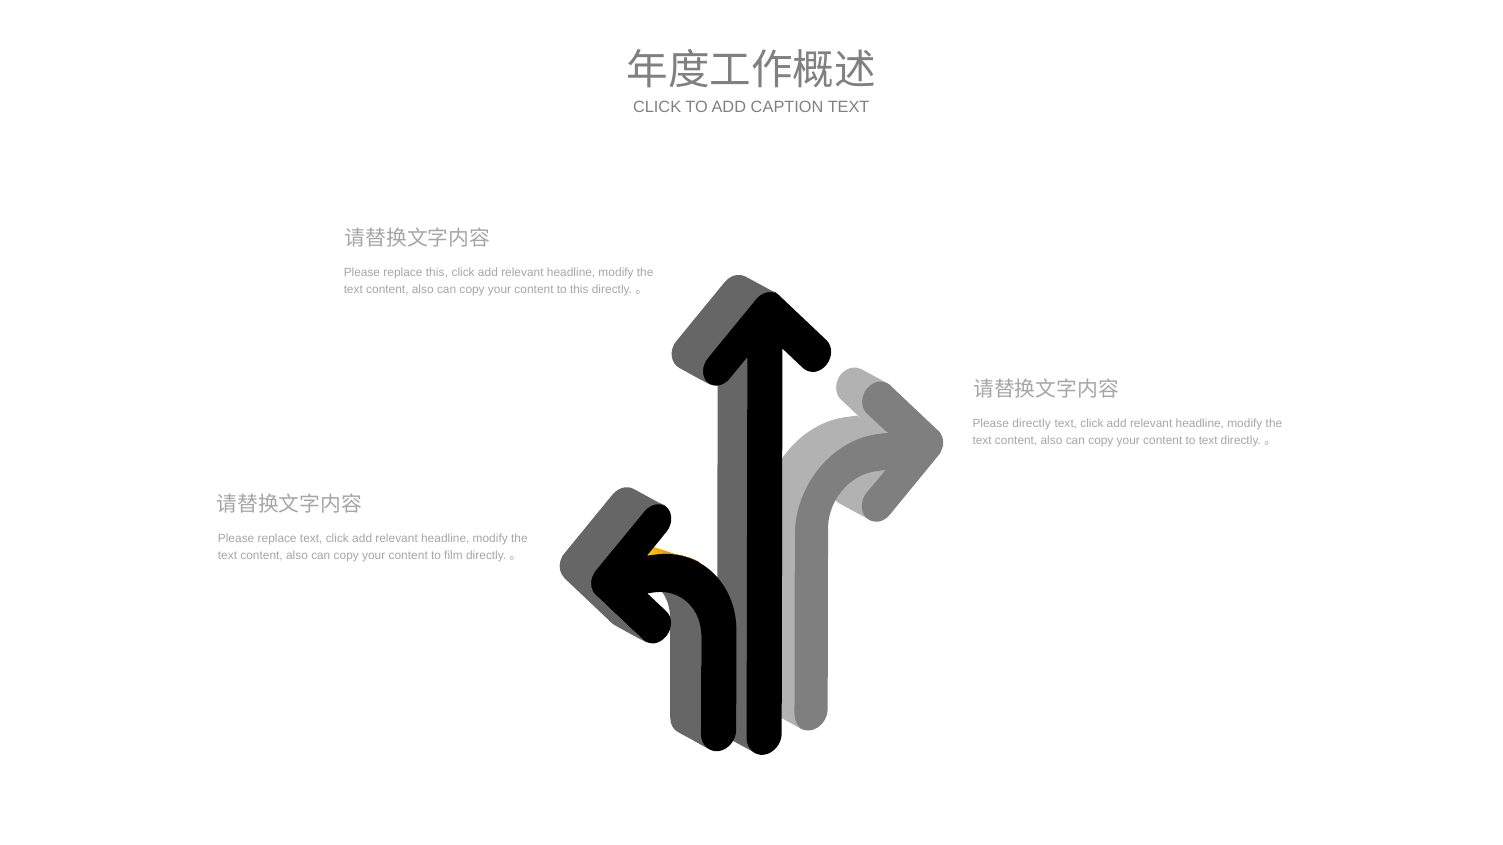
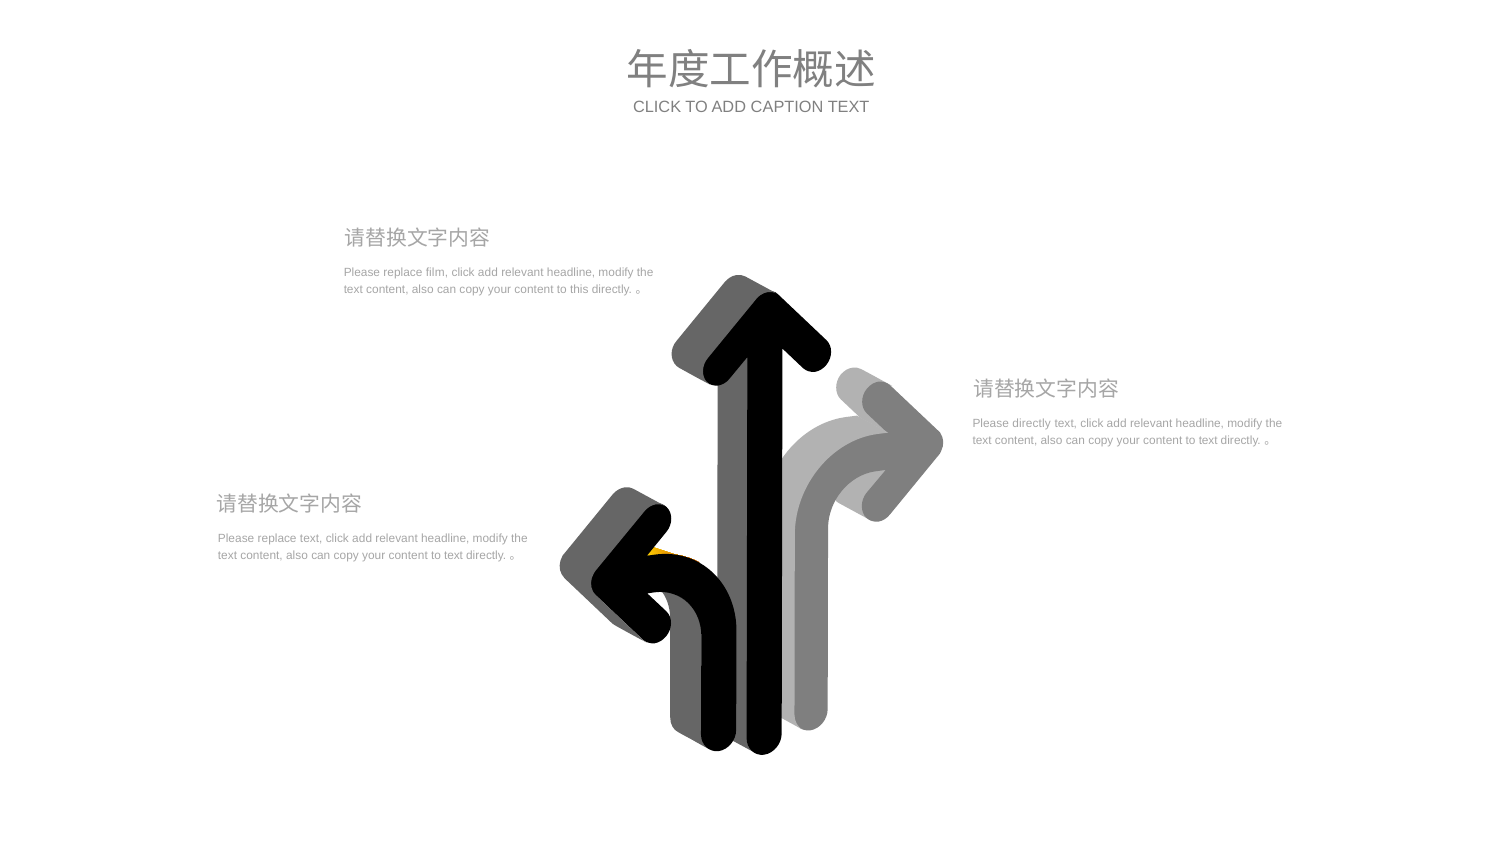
replace this: this -> film (437, 273)
film: film -> text (454, 556)
